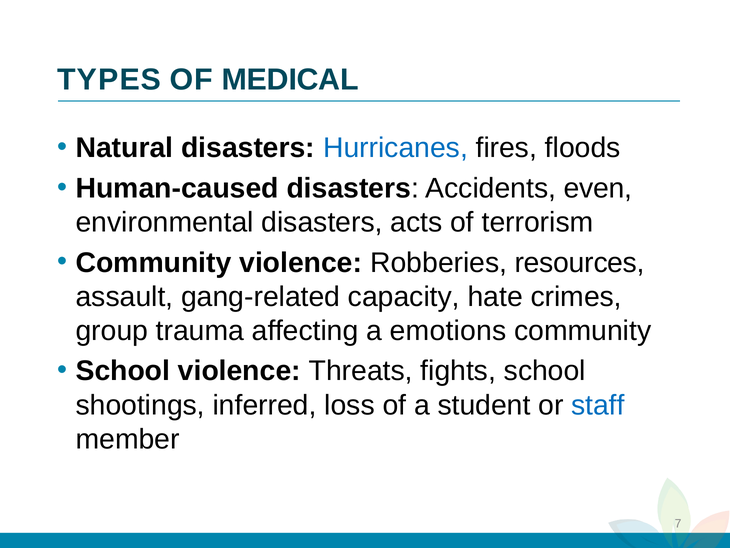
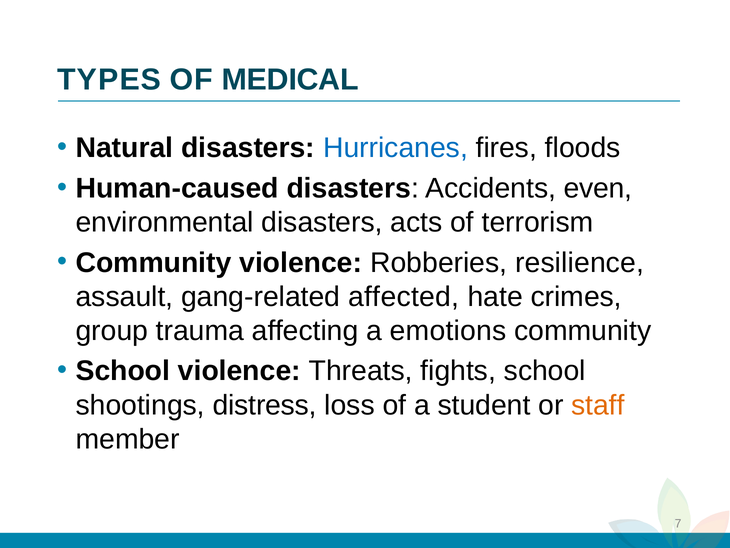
resources: resources -> resilience (580, 262)
capacity: capacity -> affected (404, 296)
inferred: inferred -> distress (265, 405)
staff colour: blue -> orange (598, 405)
